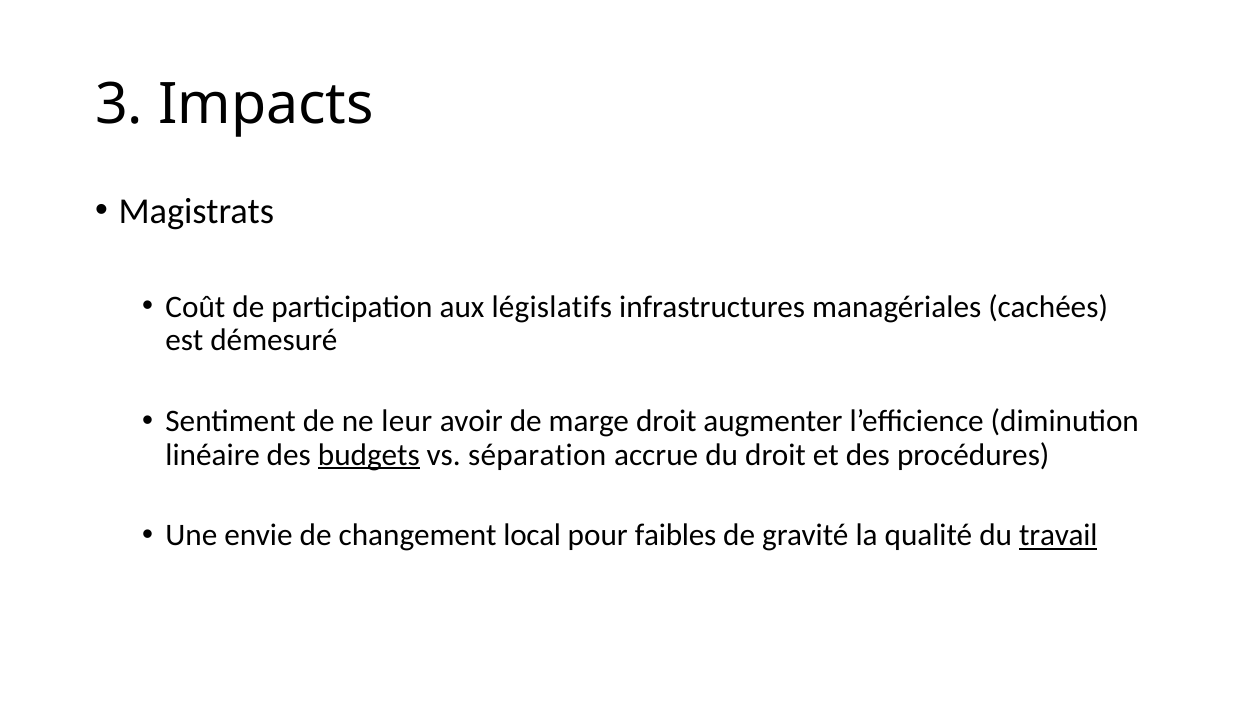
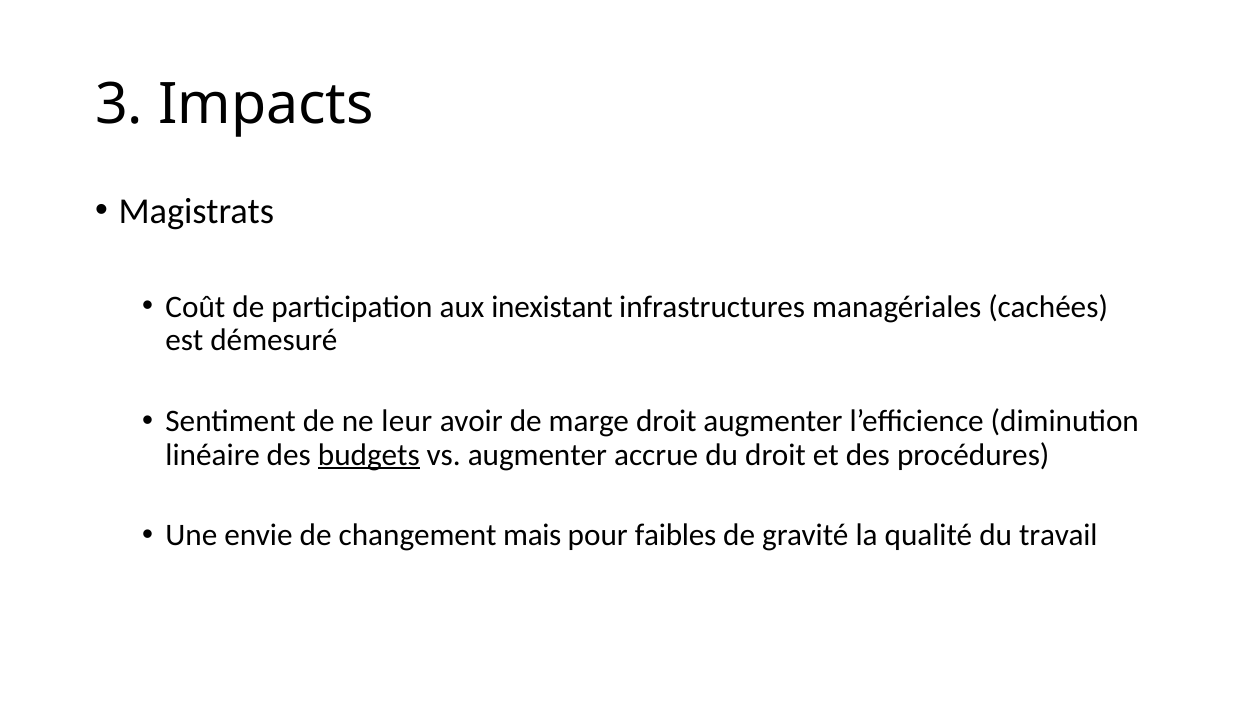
législatifs: législatifs -> inexistant (552, 307)
vs séparation: séparation -> augmenter (537, 454)
local: local -> mais (532, 535)
travail underline: present -> none (1058, 535)
